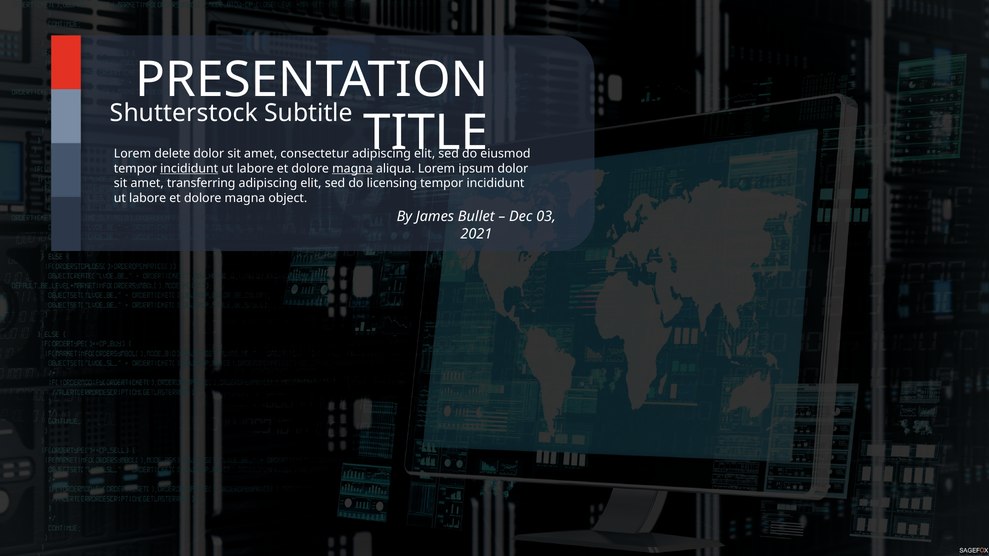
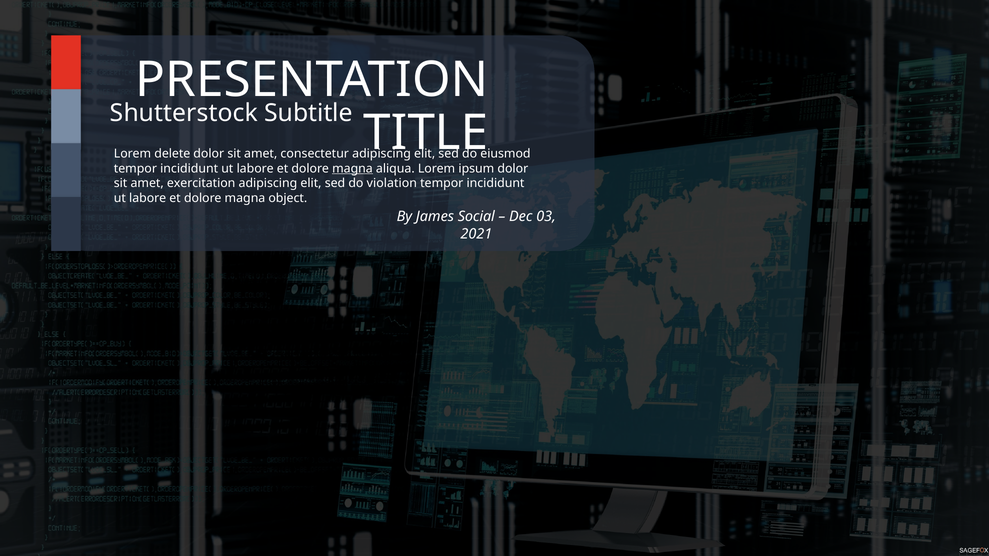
incididunt underline: present -> none (189, 169)
transferring: transferring -> exercitation (201, 183)
licensing: licensing -> violation (392, 183)
Bullet: Bullet -> Social (476, 217)
